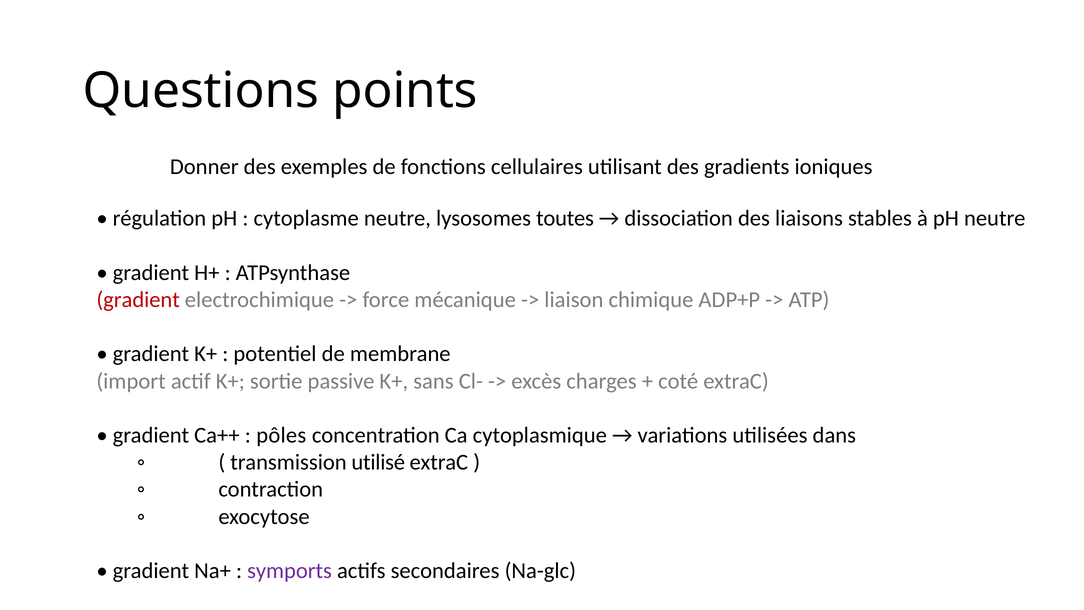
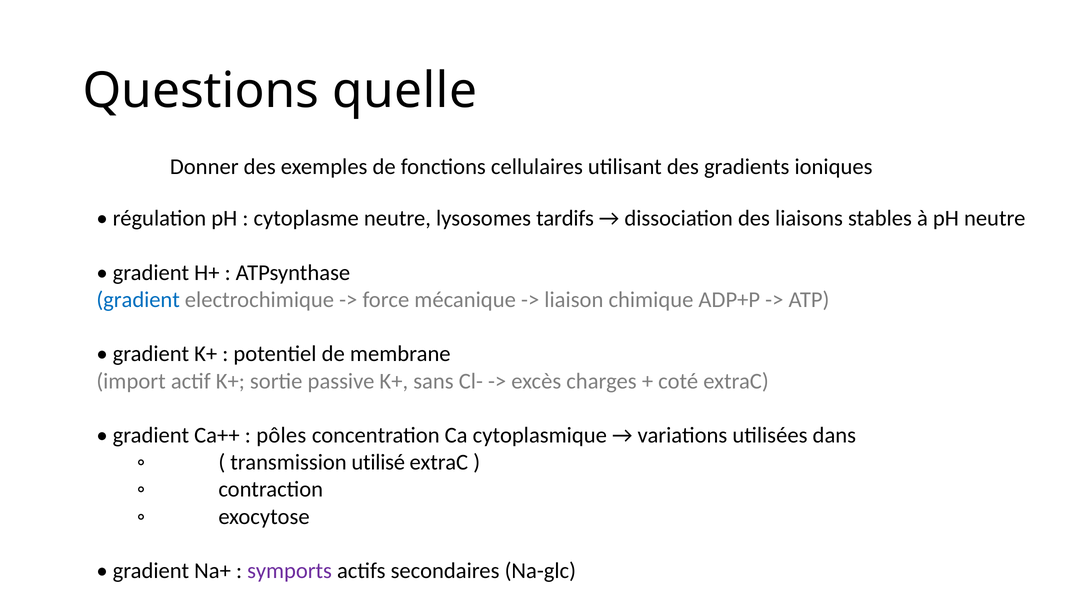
points: points -> quelle (405, 91)
toutes: toutes -> tardifs (565, 218)
gradient colour: red -> blue (138, 300)
